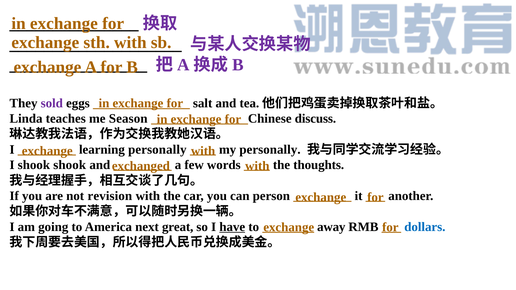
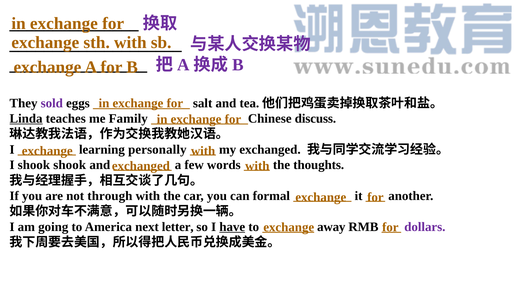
Linda underline: none -> present (26, 119)
Season: Season -> Family (128, 119)
my personally: personally -> exchanged (270, 150)
revision: revision -> through (110, 196)
person: person -> formal (271, 196)
great: great -> letter (178, 227)
dollars colour: blue -> purple (425, 227)
